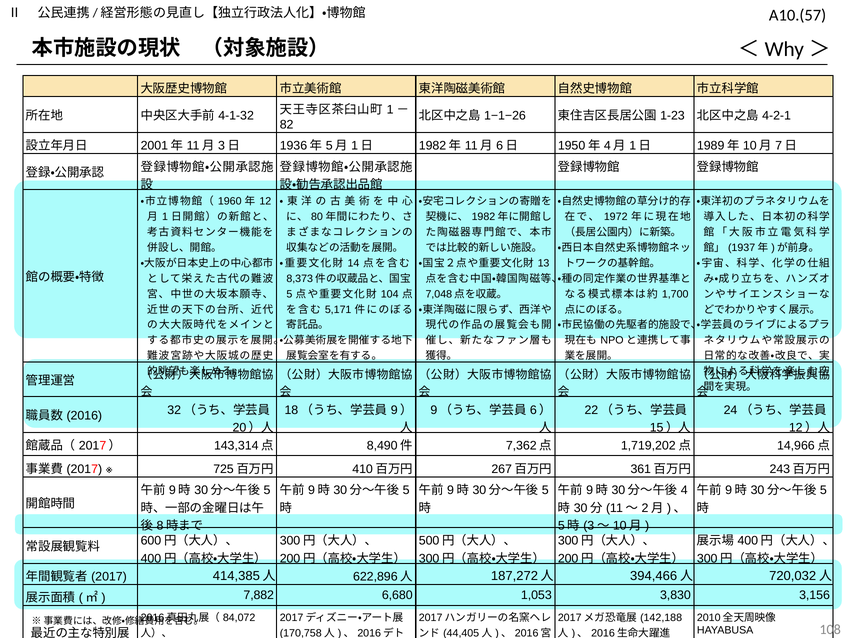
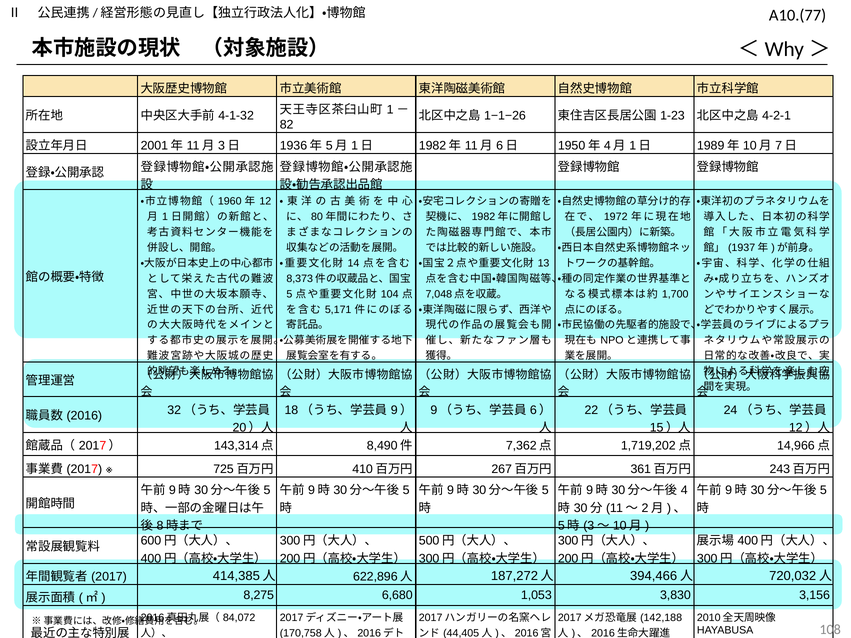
A10.(57: A10.(57 -> A10.(77 (798, 15)
7,882: 7,882 -> 8,275 (259, 596)
